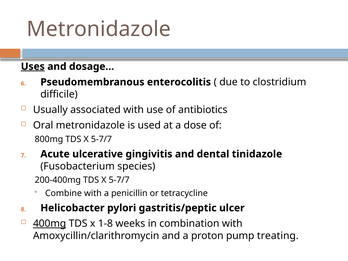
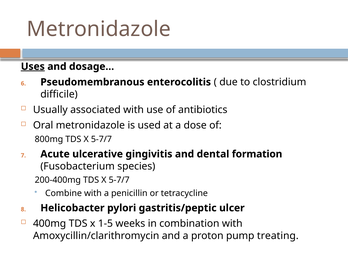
tinidazole: tinidazole -> formation (257, 154)
400mg underline: present -> none (50, 224)
1-8: 1-8 -> 1-5 (105, 224)
